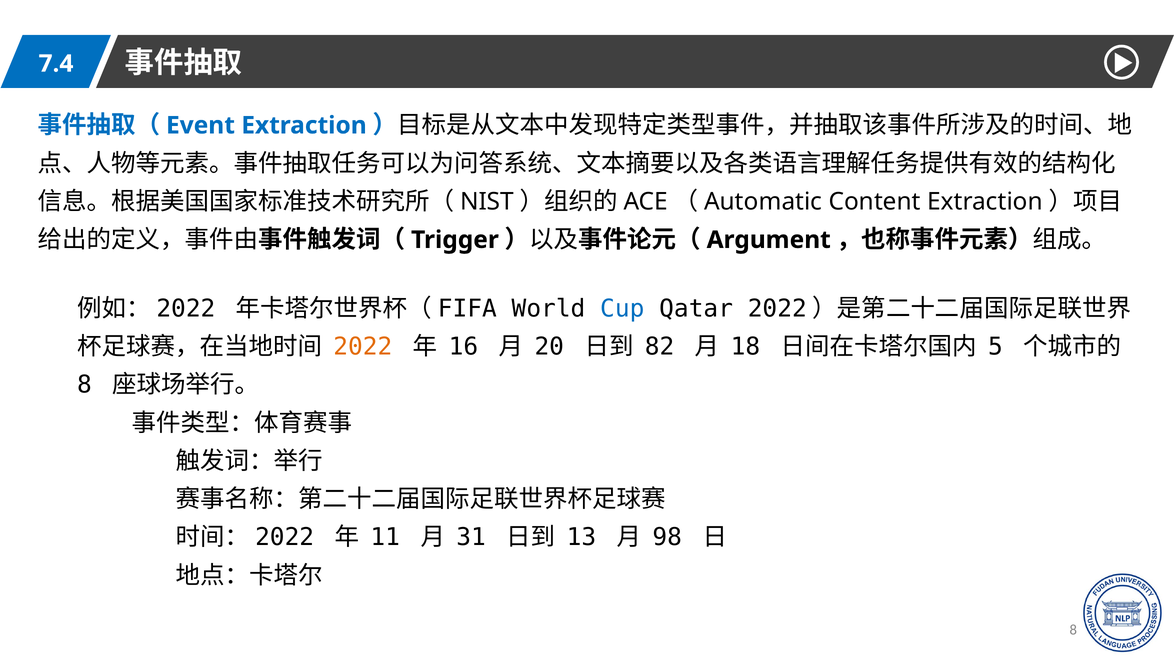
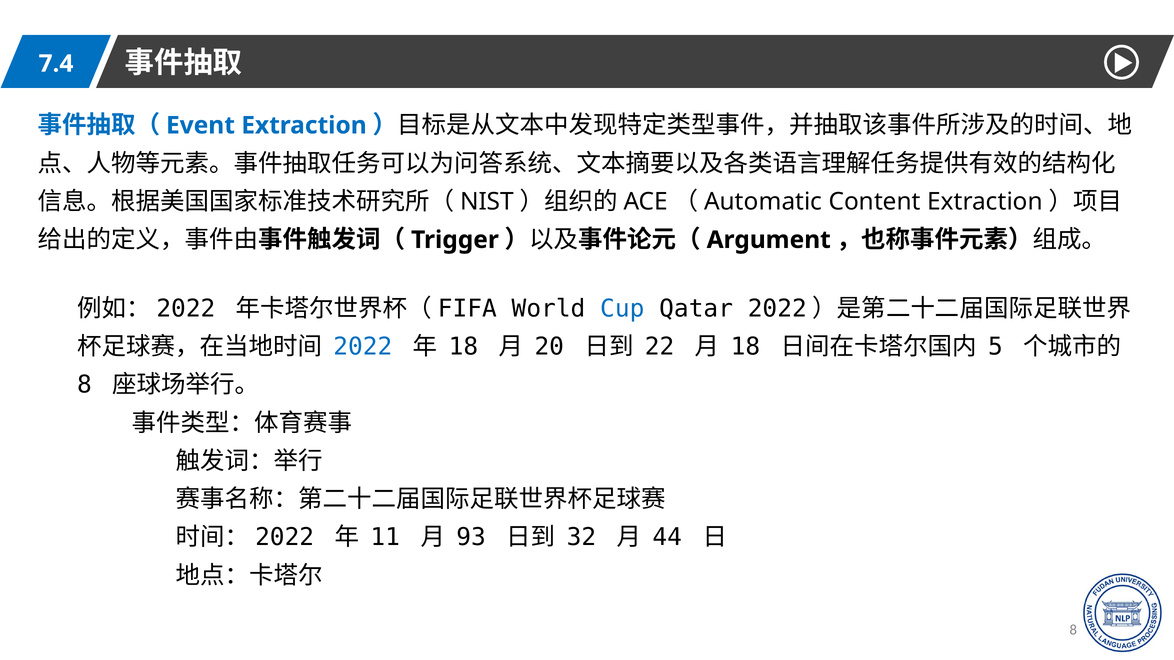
2022 colour: orange -> blue (363, 347)
16: 16 -> 18 (463, 347)
82: 82 -> 22 (660, 347)
31: 31 -> 93 (471, 538)
13: 13 -> 32 (581, 538)
98: 98 -> 44 (667, 538)
